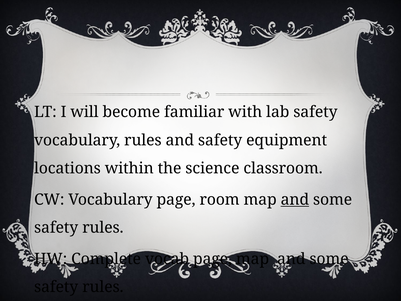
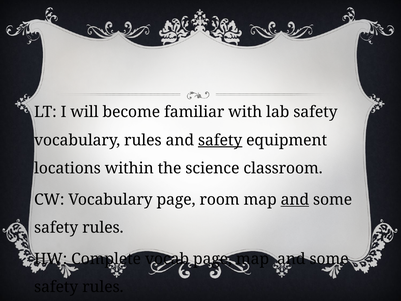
safety underline: none -> present (220, 140)
